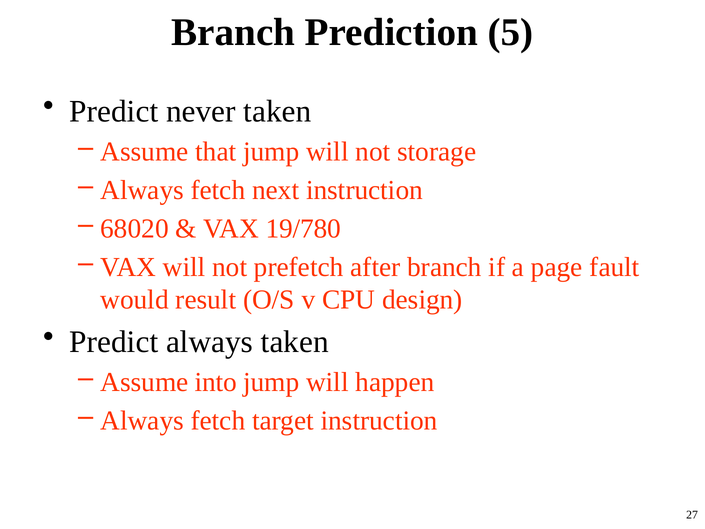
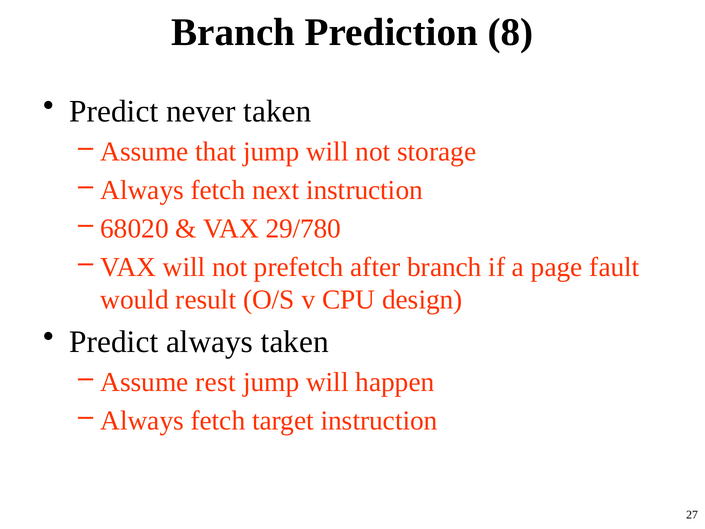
5: 5 -> 8 (510, 32)
19/780: 19/780 -> 29/780 (303, 228)
into: into -> rest (216, 382)
